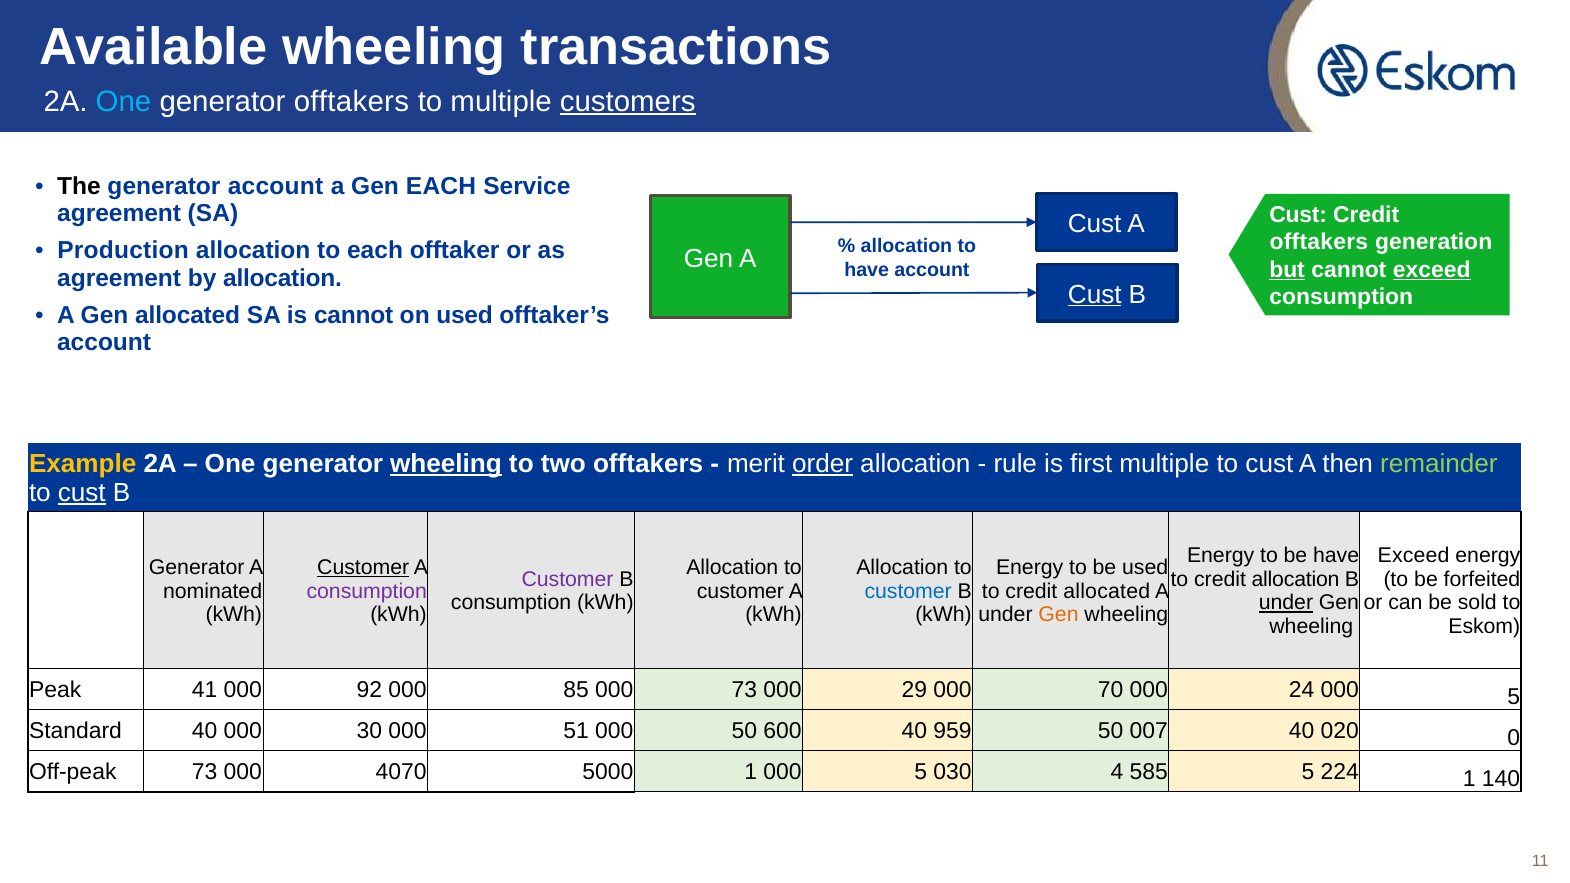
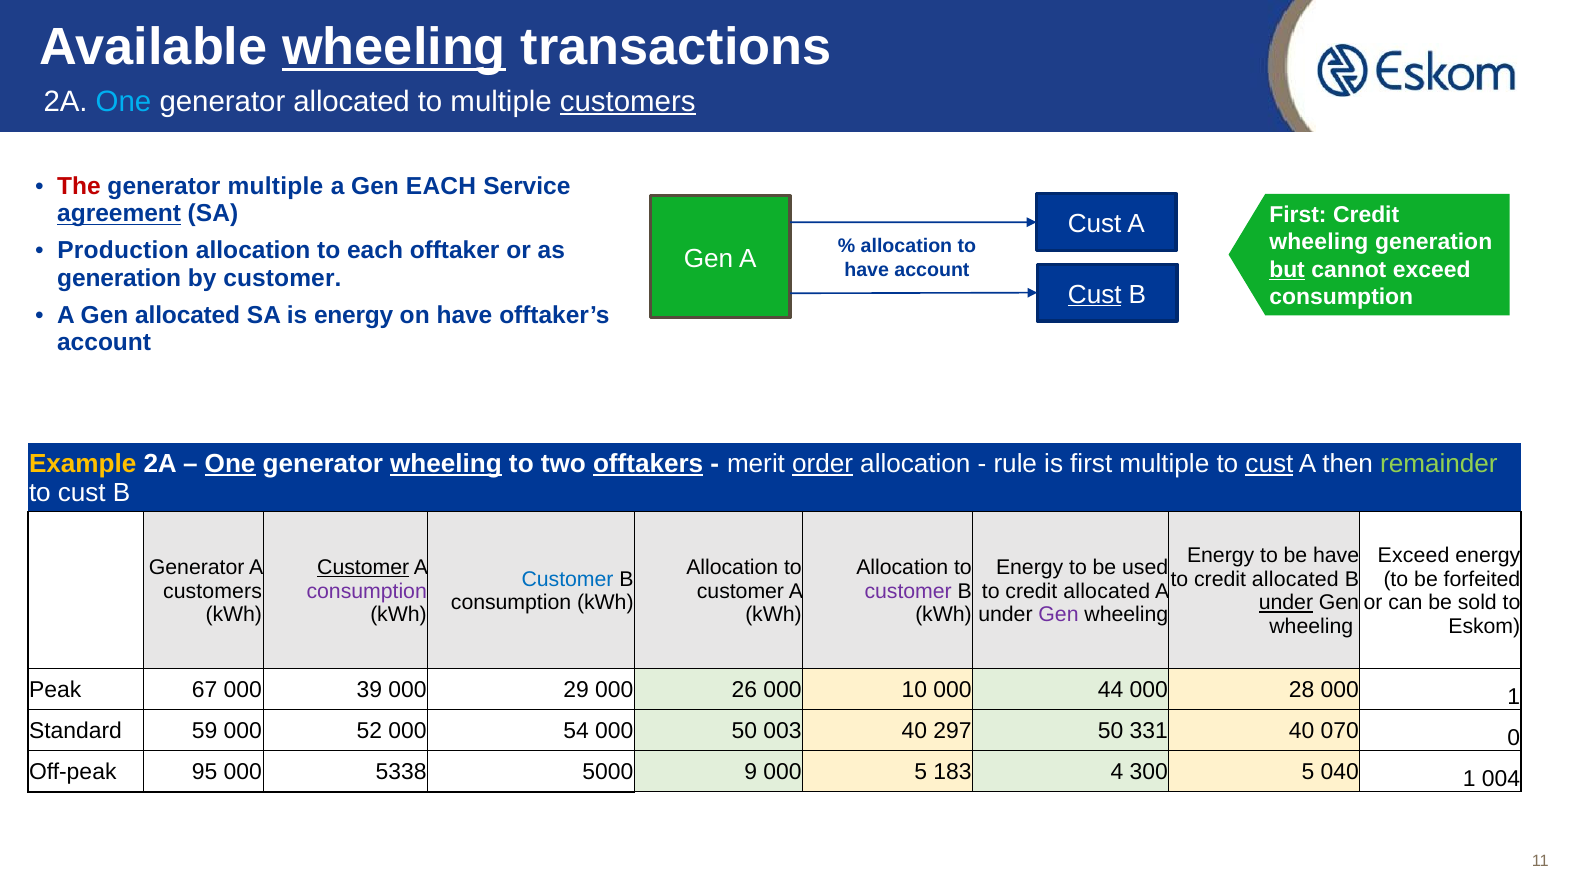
wheeling underline: none -> present (394, 47)
generator offtakers: offtakers -> allocated (352, 101)
The colour: black -> red (79, 186)
generator account: account -> multiple (276, 186)
agreement underline: none -> present (119, 214)
Cust: Cust -> First (1298, 215)
offtakers: offtakers -> wheeling (1319, 242)
exceed underline: present -> none (1432, 270)
agreement: agreement -> generation (119, 278)
by allocation: allocation -> customer (282, 278)
is cannot: cannot -> energy (354, 315)
on used: used -> have (464, 315)
One underline: none -> present (230, 464)
offtakers underline: none -> present (648, 464)
cust underline: none -> present (1269, 464)
cust underline: present -> none (82, 493)
Customer colour: purple -> blue (568, 579)
allocation: allocation -> allocated (1295, 579)
nominated: nominated -> customers (213, 591)
customer colour: blue -> purple (908, 591)
Gen colour: orange -> purple (1059, 615)
41: 41 -> 67 (205, 690)
92: 92 -> 39 (369, 690)
85: 85 -> 29 (576, 690)
000 73: 73 -> 26 (744, 690)
29: 29 -> 10 (914, 690)
70: 70 -> 44 (1111, 690)
24: 24 -> 28 (1302, 690)
5: 5 -> 1 (1514, 697)
Standard 40: 40 -> 59 (205, 731)
30: 30 -> 52 (369, 731)
51: 51 -> 54 (576, 731)
600: 600 -> 003 (782, 731)
959: 959 -> 297 (952, 731)
007: 007 -> 331 (1149, 731)
020: 020 -> 070 (1340, 731)
Off-peak 73: 73 -> 95 (205, 772)
4070: 4070 -> 5338 (401, 772)
5000 1: 1 -> 9 (751, 772)
030: 030 -> 183 (952, 772)
585: 585 -> 300 (1149, 772)
224: 224 -> 040 (1340, 772)
140: 140 -> 004 (1501, 779)
